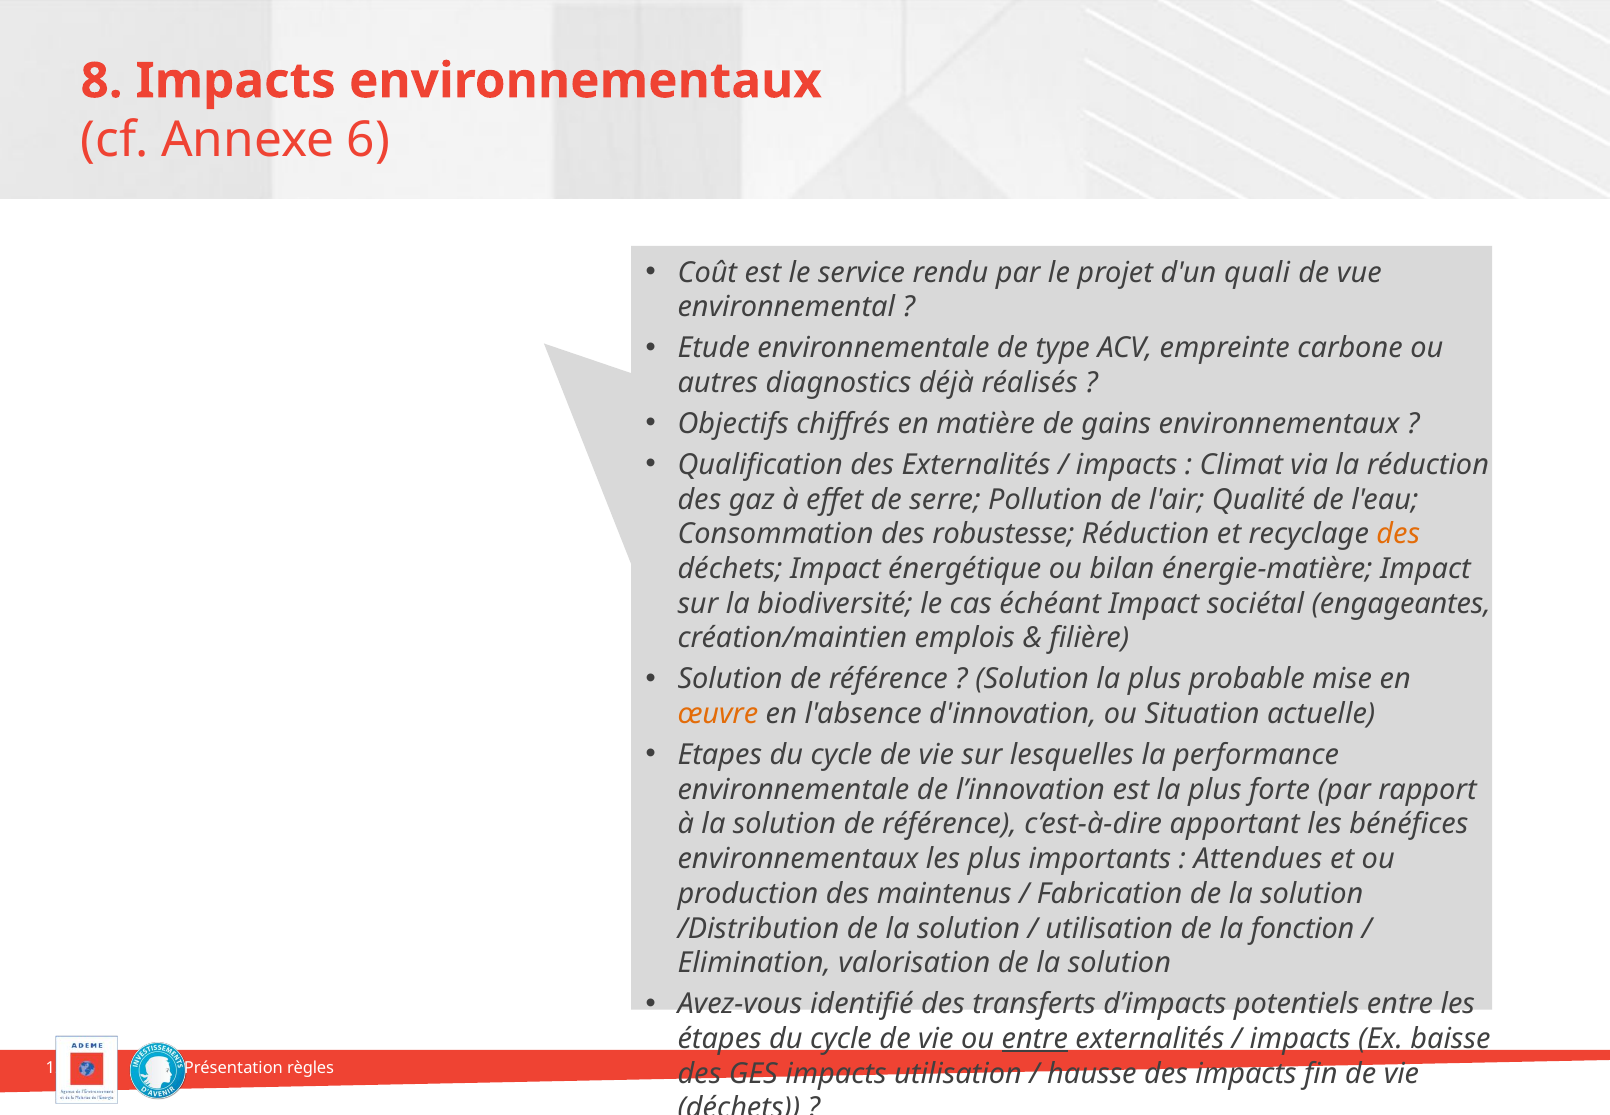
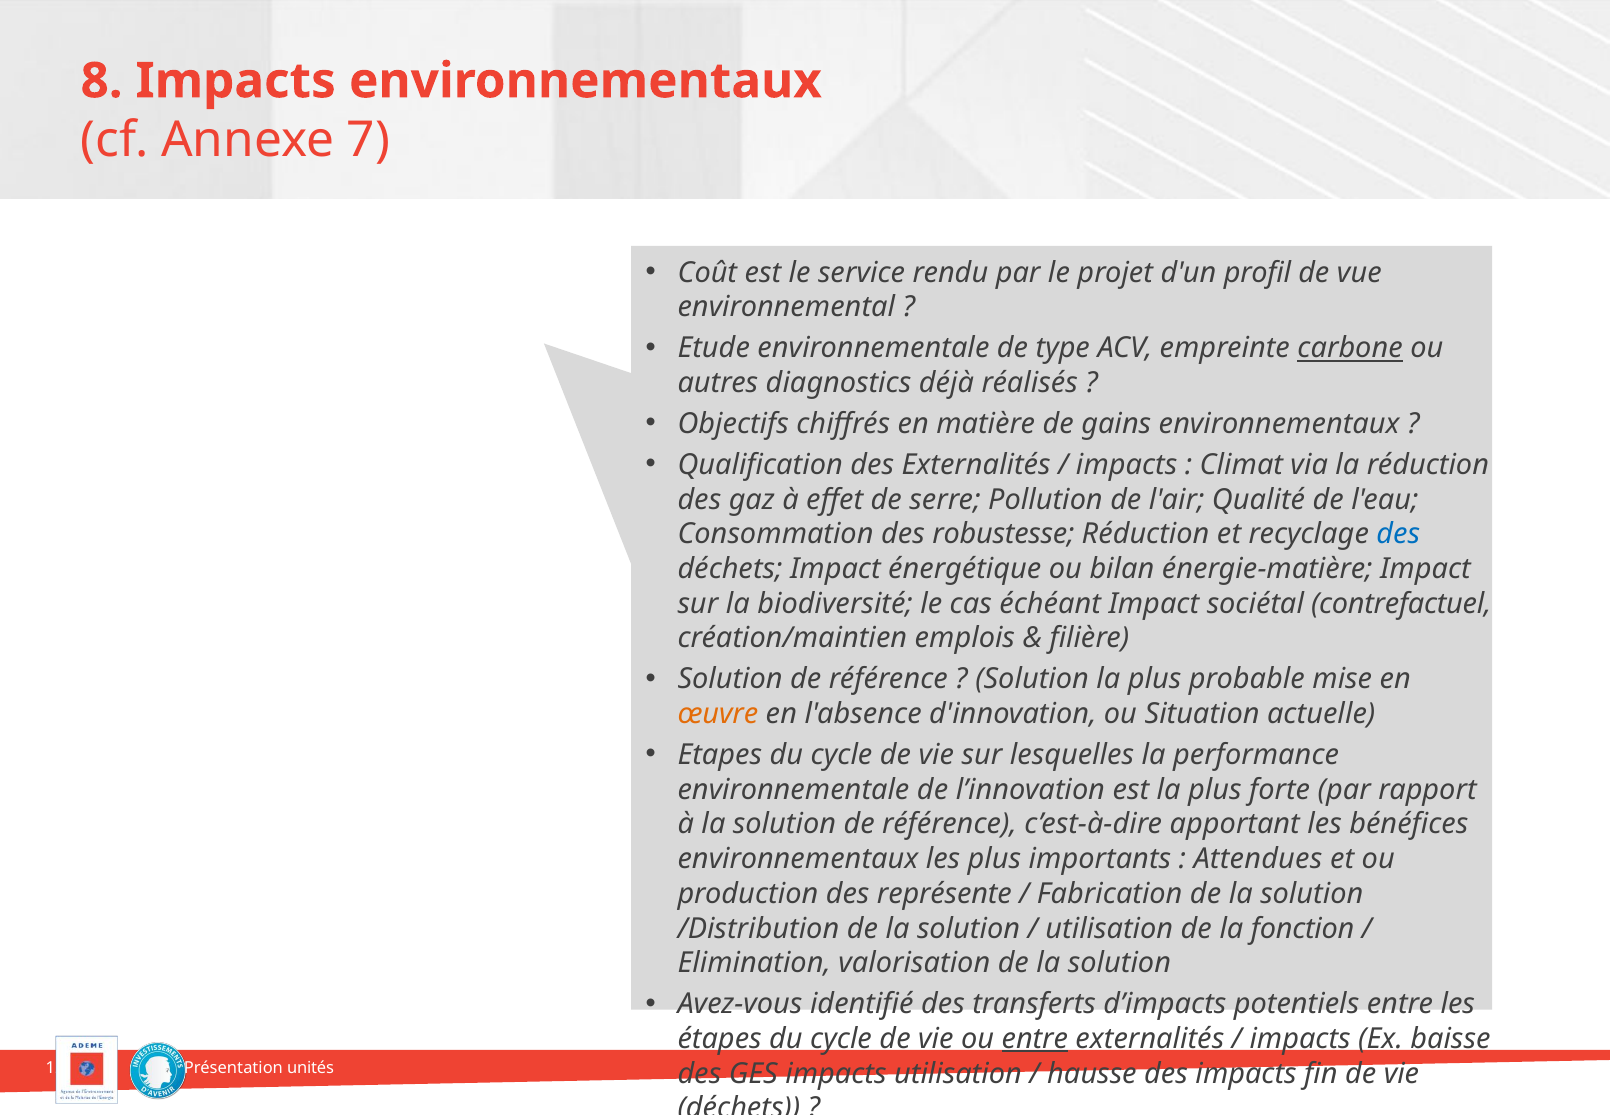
6: 6 -> 7 (369, 140)
quali: quali -> profil (1257, 273)
carbone underline: none -> present (1350, 348)
des colour: orange -> blue (1398, 534)
engageantes: engageantes -> contrefactuel (1401, 603)
maintenus: maintenus -> représente (944, 893)
règles: règles -> unités (311, 1068)
